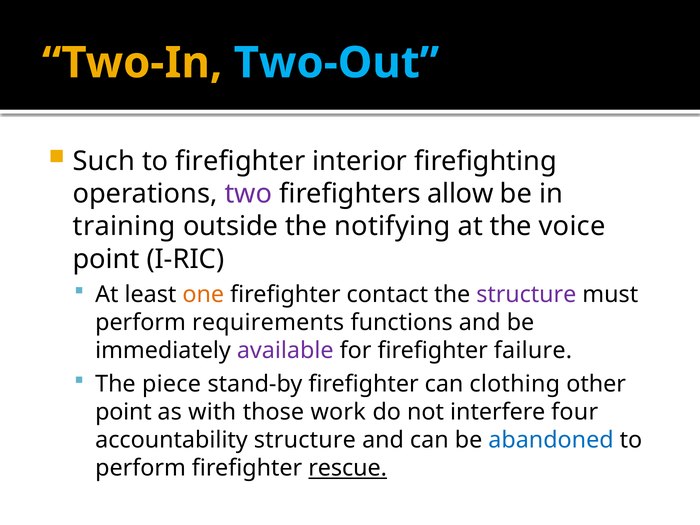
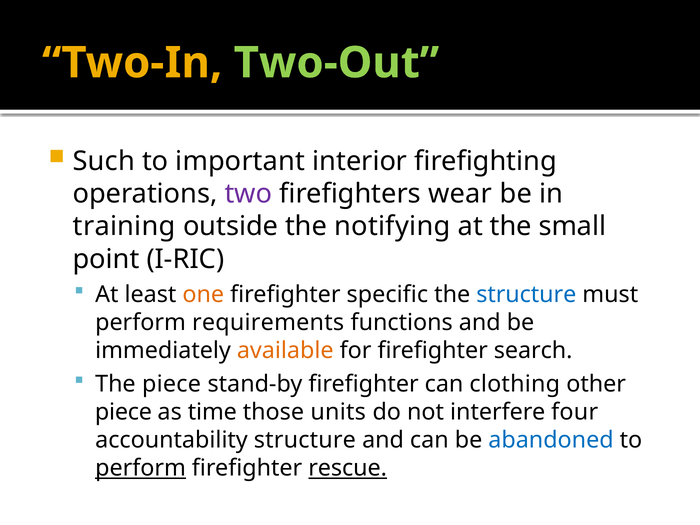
Two-Out colour: light blue -> light green (336, 63)
to firefighter: firefighter -> important (240, 161)
allow: allow -> wear (460, 194)
voice: voice -> small (572, 227)
contact: contact -> specific (387, 295)
structure colour: purple -> blue (526, 295)
available colour: purple -> orange (285, 351)
failure: failure -> search (533, 351)
point: point -> piece (123, 412)
with: with -> time (212, 412)
work: work -> units (338, 412)
perform underline: none -> present (141, 468)
